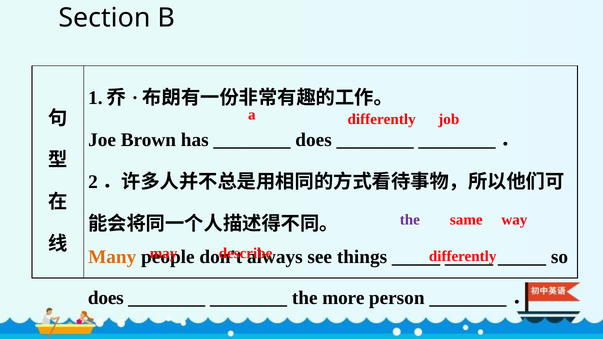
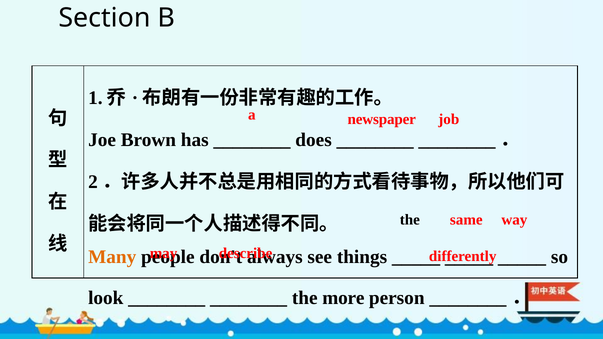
differently: differently -> newspaper (382, 119)
the colour: purple -> black (410, 220)
does: does -> look (106, 298)
